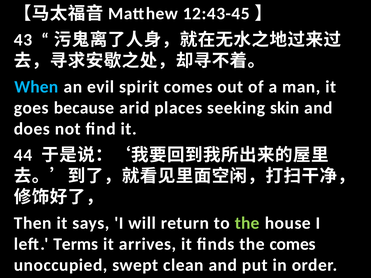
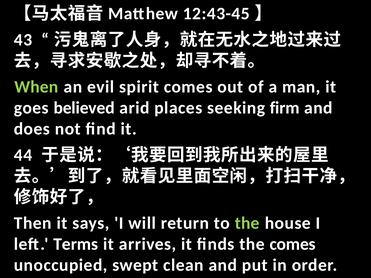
When colour: light blue -> light green (36, 87)
because: because -> believed (84, 108)
skin: skin -> firm (285, 108)
